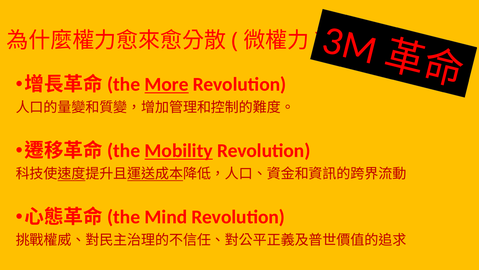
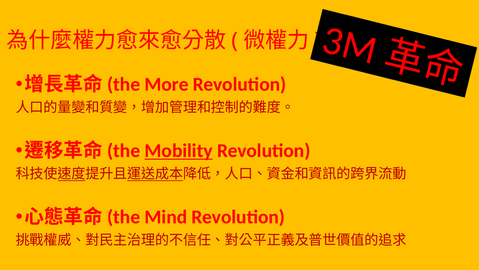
More underline: present -> none (167, 84)
